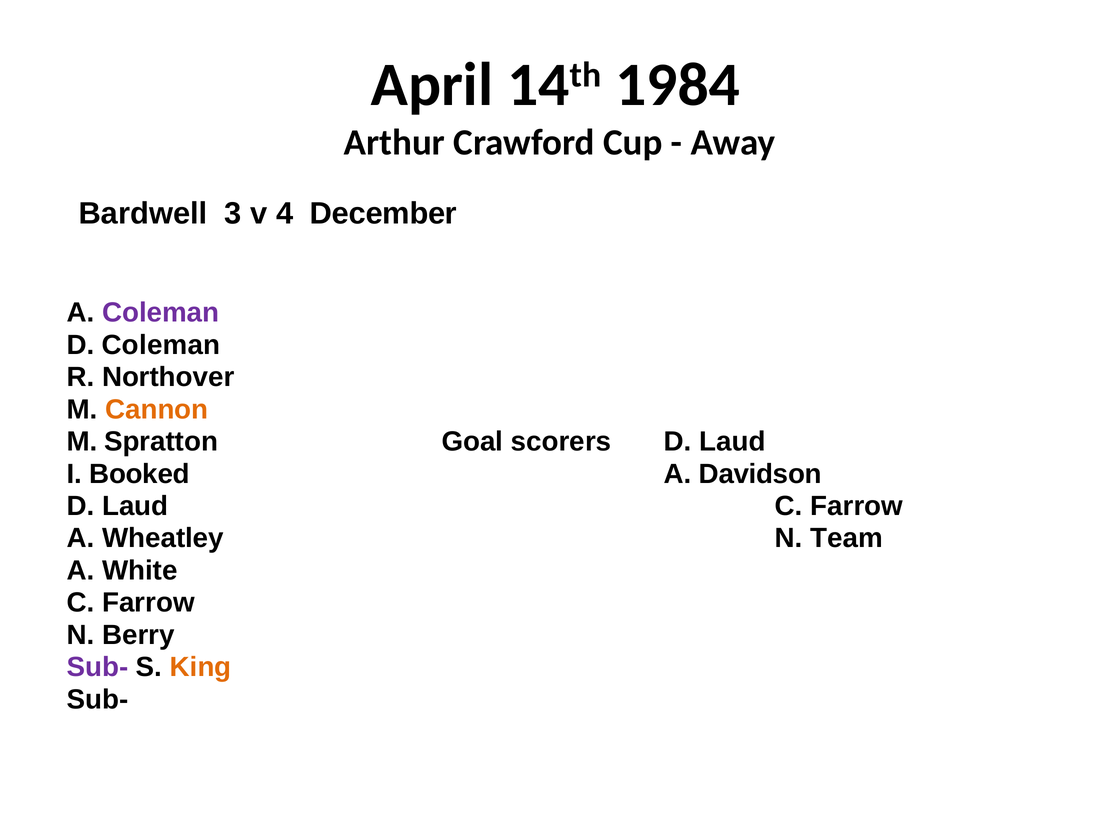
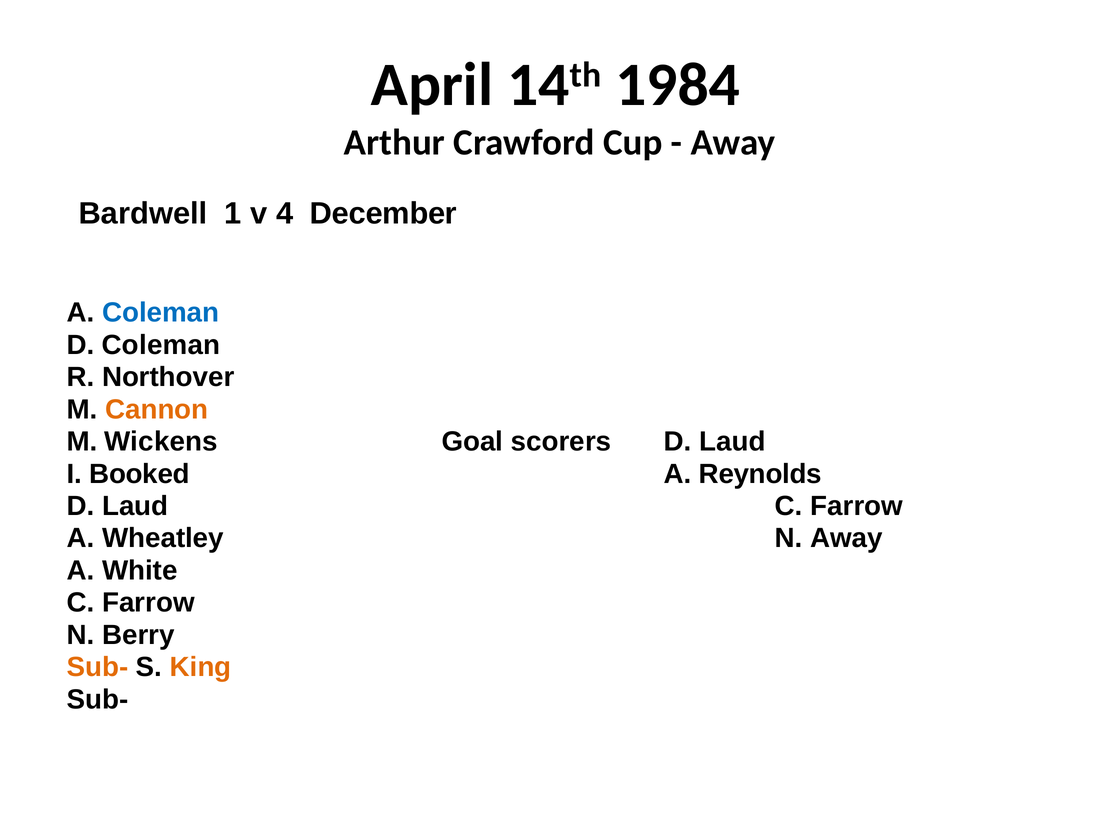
3: 3 -> 1 (233, 213)
Coleman colour: purple -> blue (161, 313)
Spratton: Spratton -> Wickens (161, 442)
Davidson: Davidson -> Reynolds (760, 474)
N Team: Team -> Away (847, 538)
Sub- colour: purple -> orange (97, 667)
